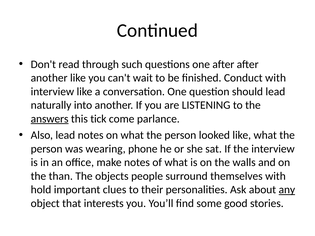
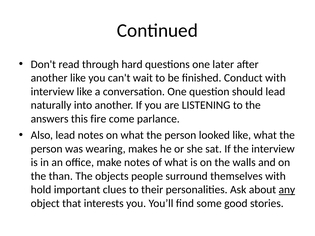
such: such -> hard (132, 64)
one after: after -> later (223, 64)
answers underline: present -> none (50, 119)
tick: tick -> fire (98, 119)
phone: phone -> makes (143, 149)
